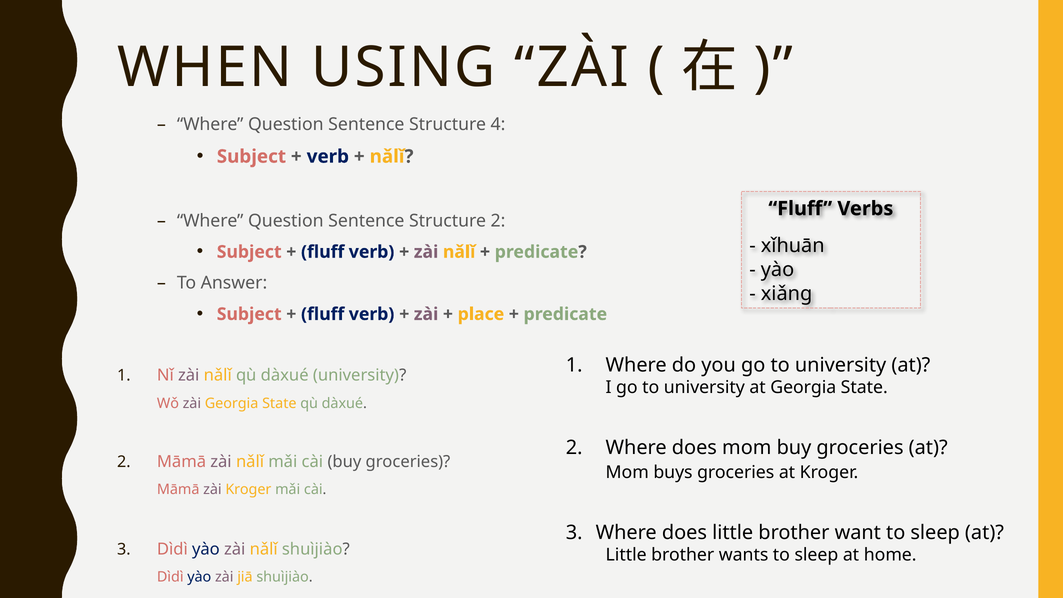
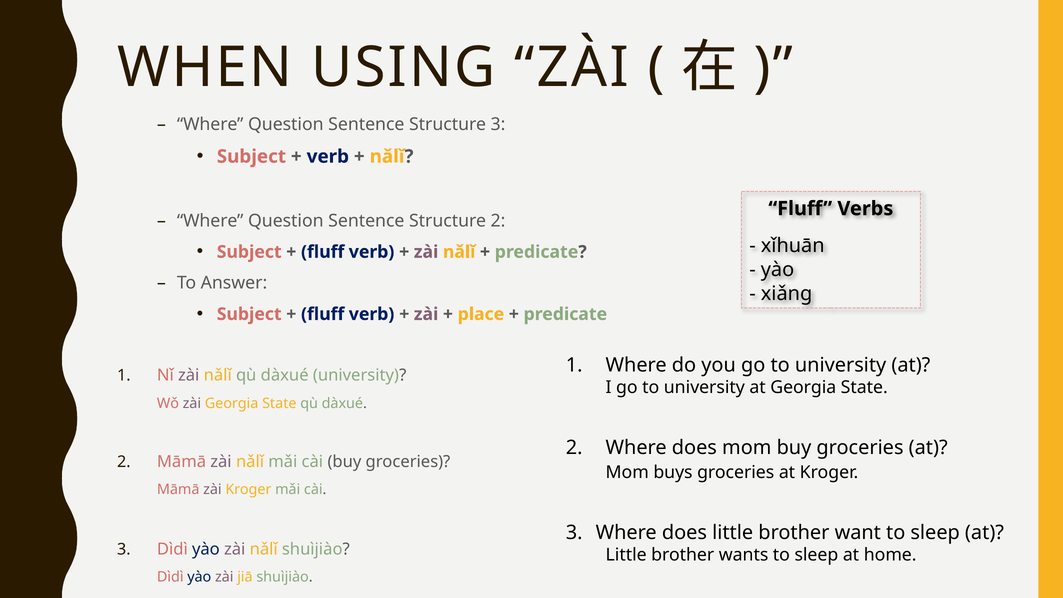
Structure 4: 4 -> 3 (498, 124)
